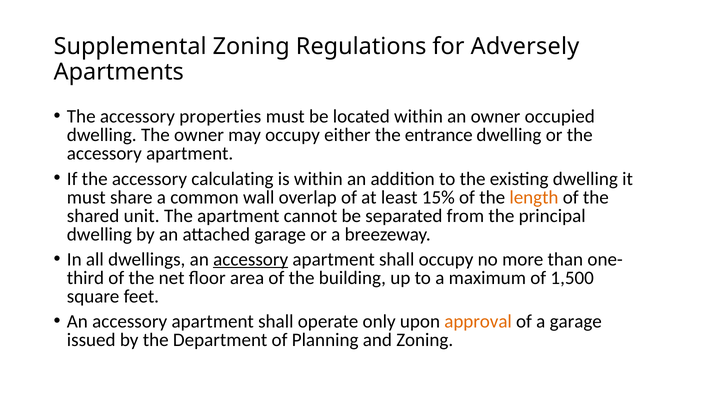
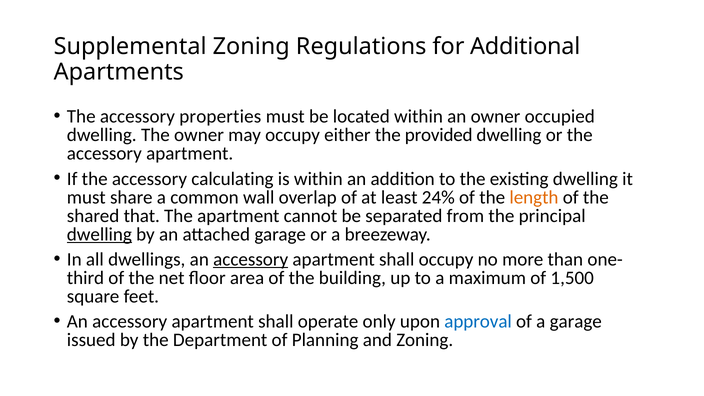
Adversely: Adversely -> Additional (525, 47)
entrance: entrance -> provided (439, 135)
15%: 15% -> 24% (438, 197)
unit: unit -> that (142, 216)
dwelling underline: none -> present (99, 234)
approval colour: orange -> blue (478, 322)
